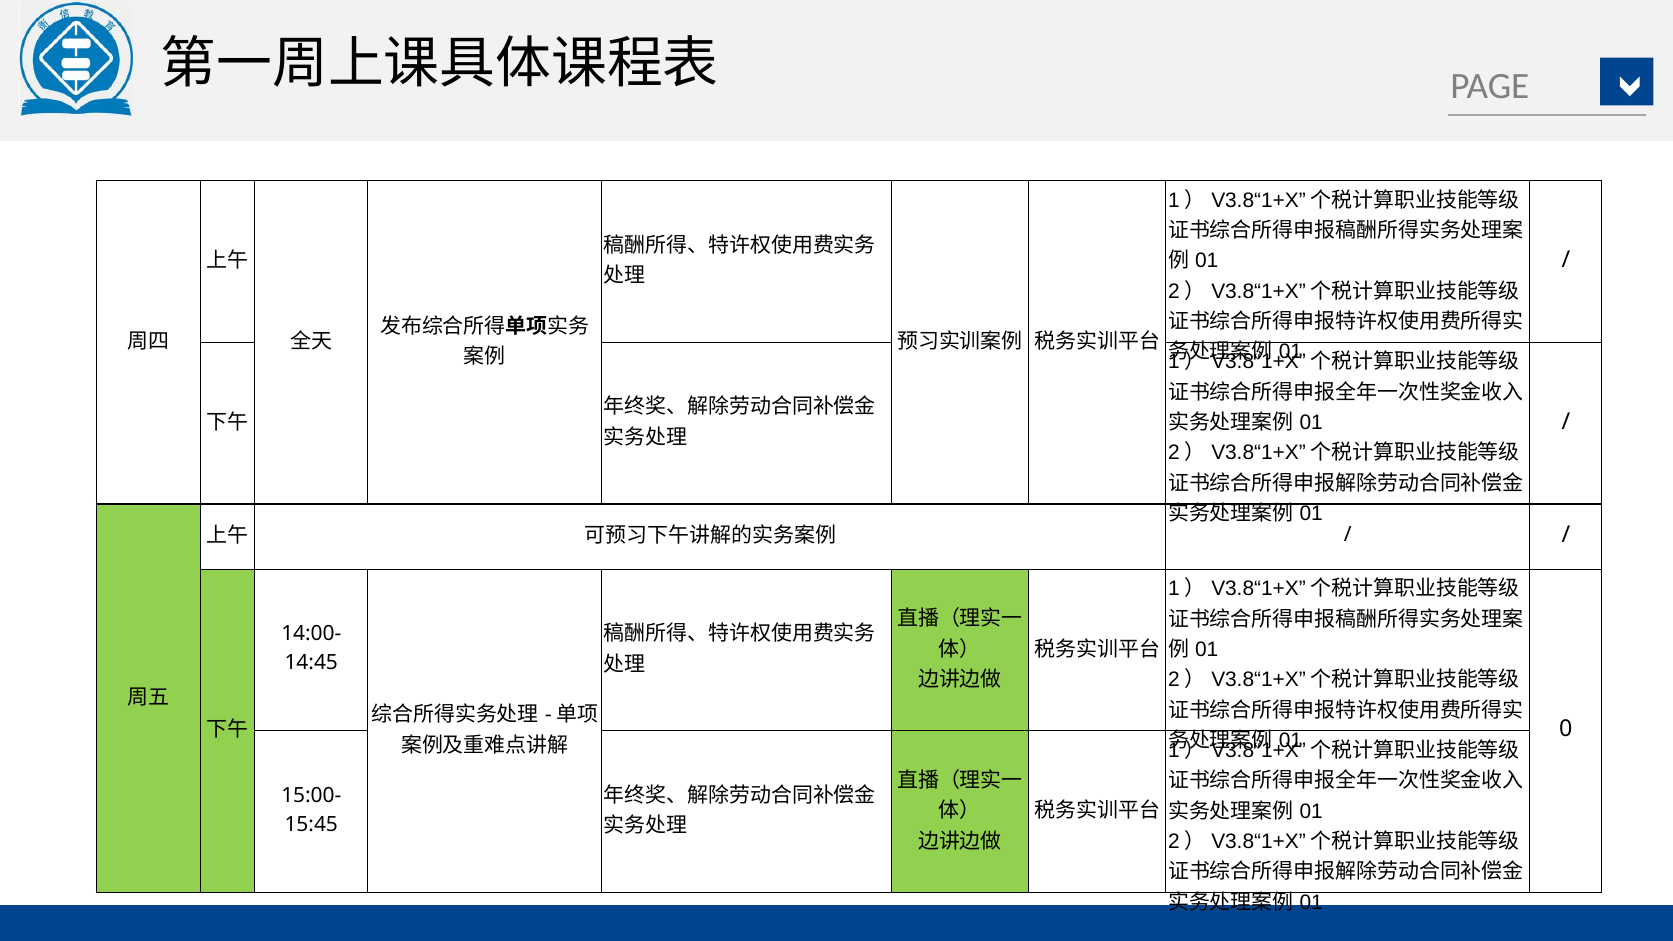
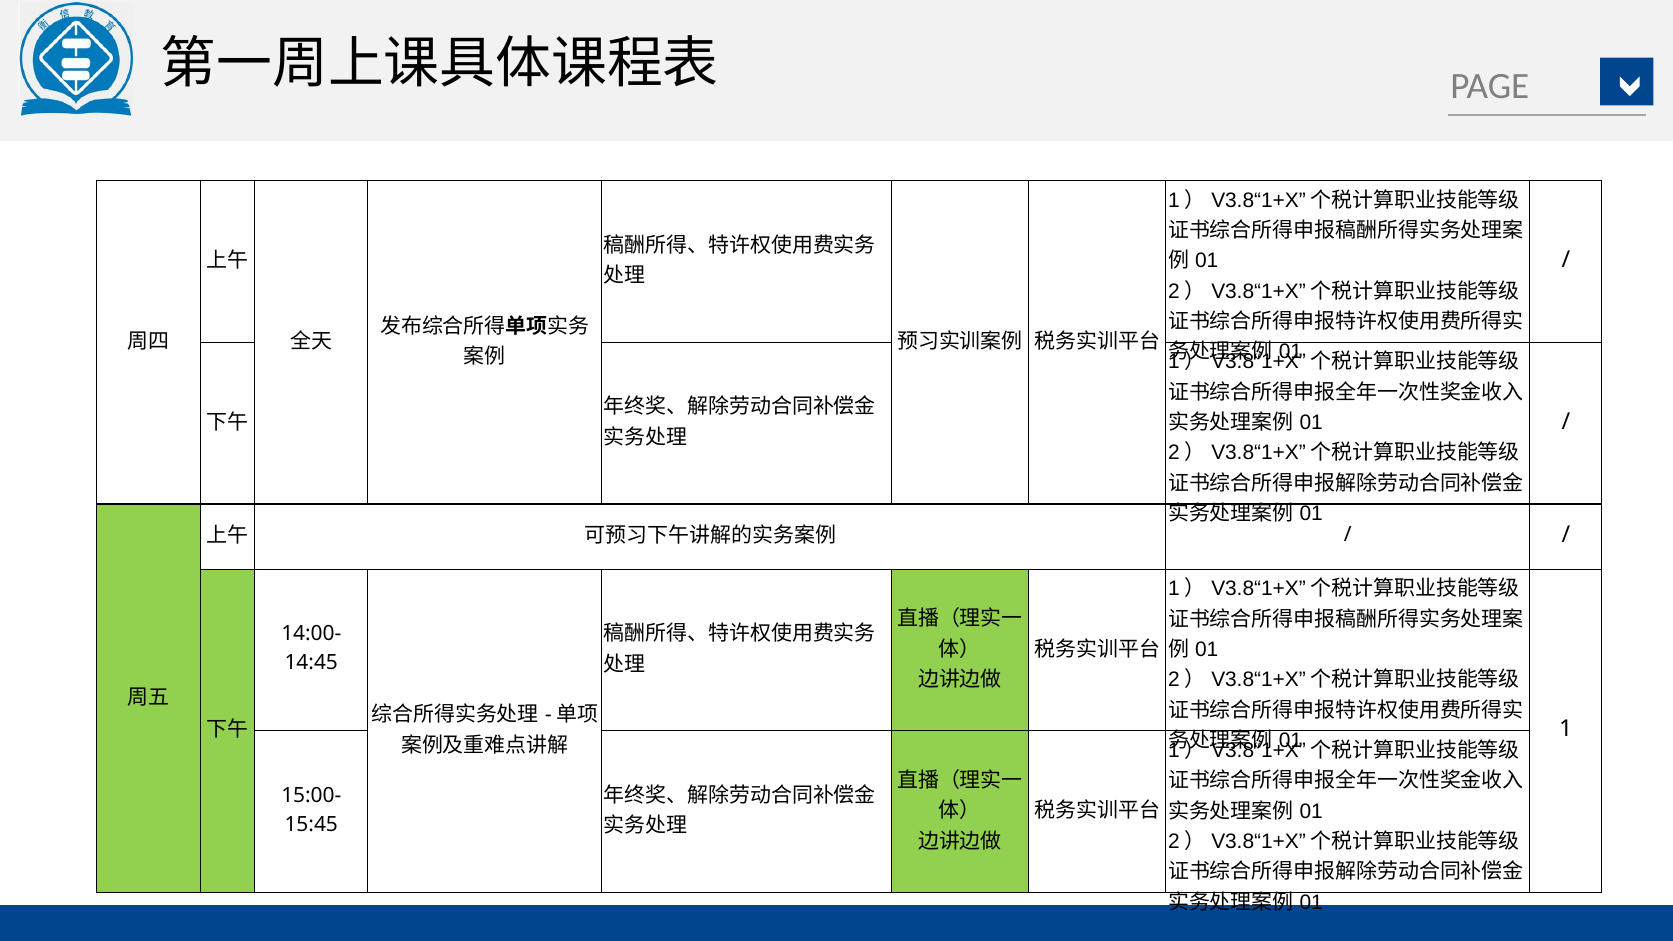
0: 0 -> 1 (1566, 729)
